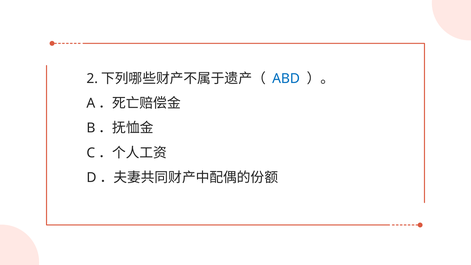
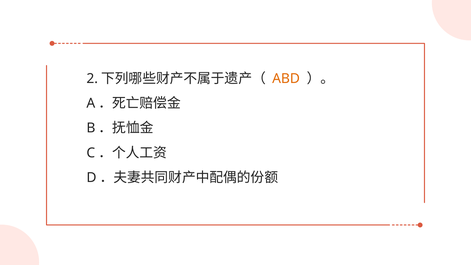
ABD colour: blue -> orange (286, 79)
